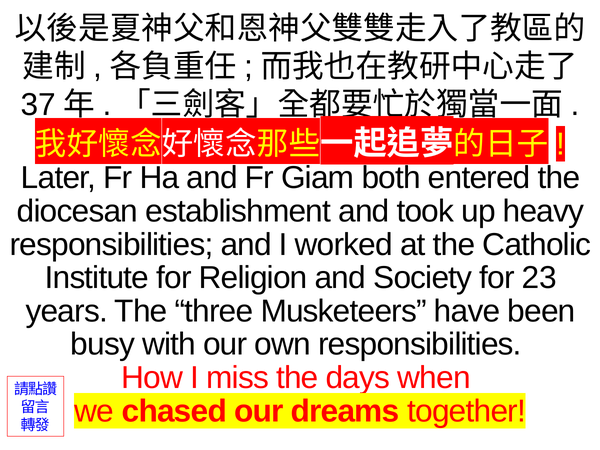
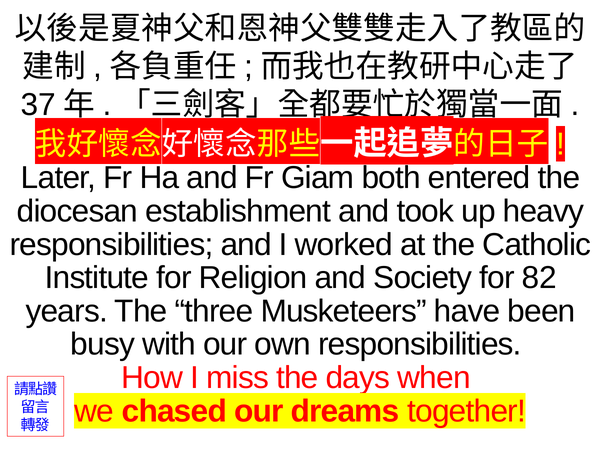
23: 23 -> 82 (539, 278)
